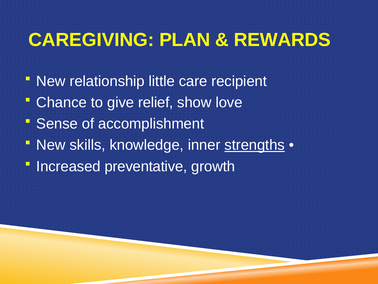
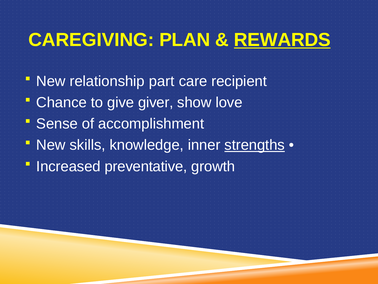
REWARDS underline: none -> present (282, 40)
little: little -> part (162, 81)
relief: relief -> giver (156, 102)
